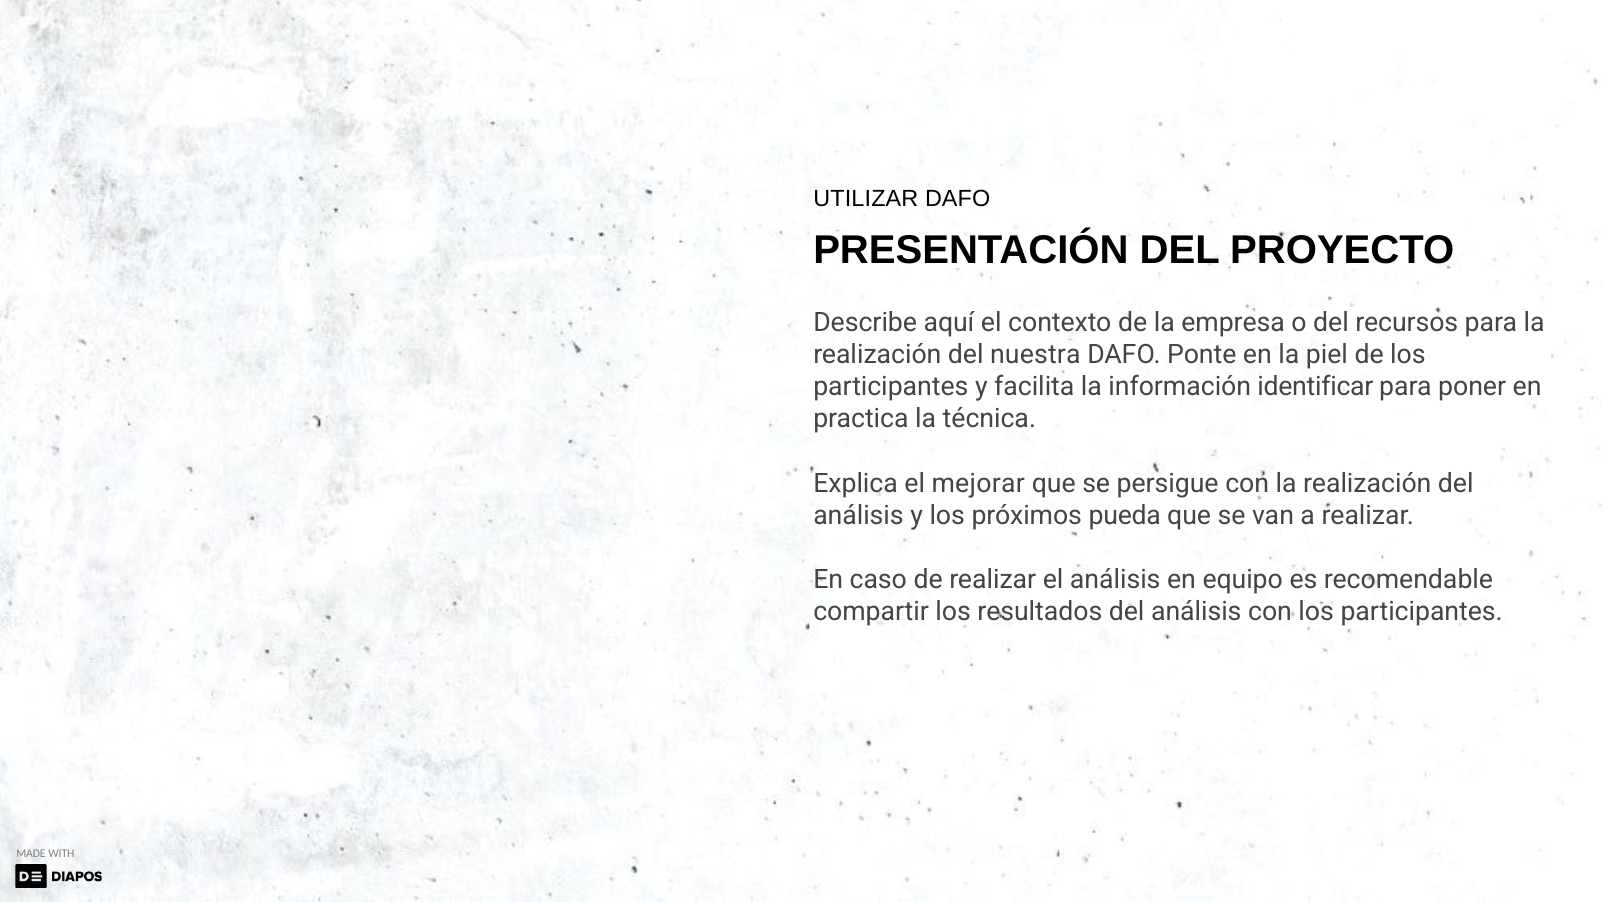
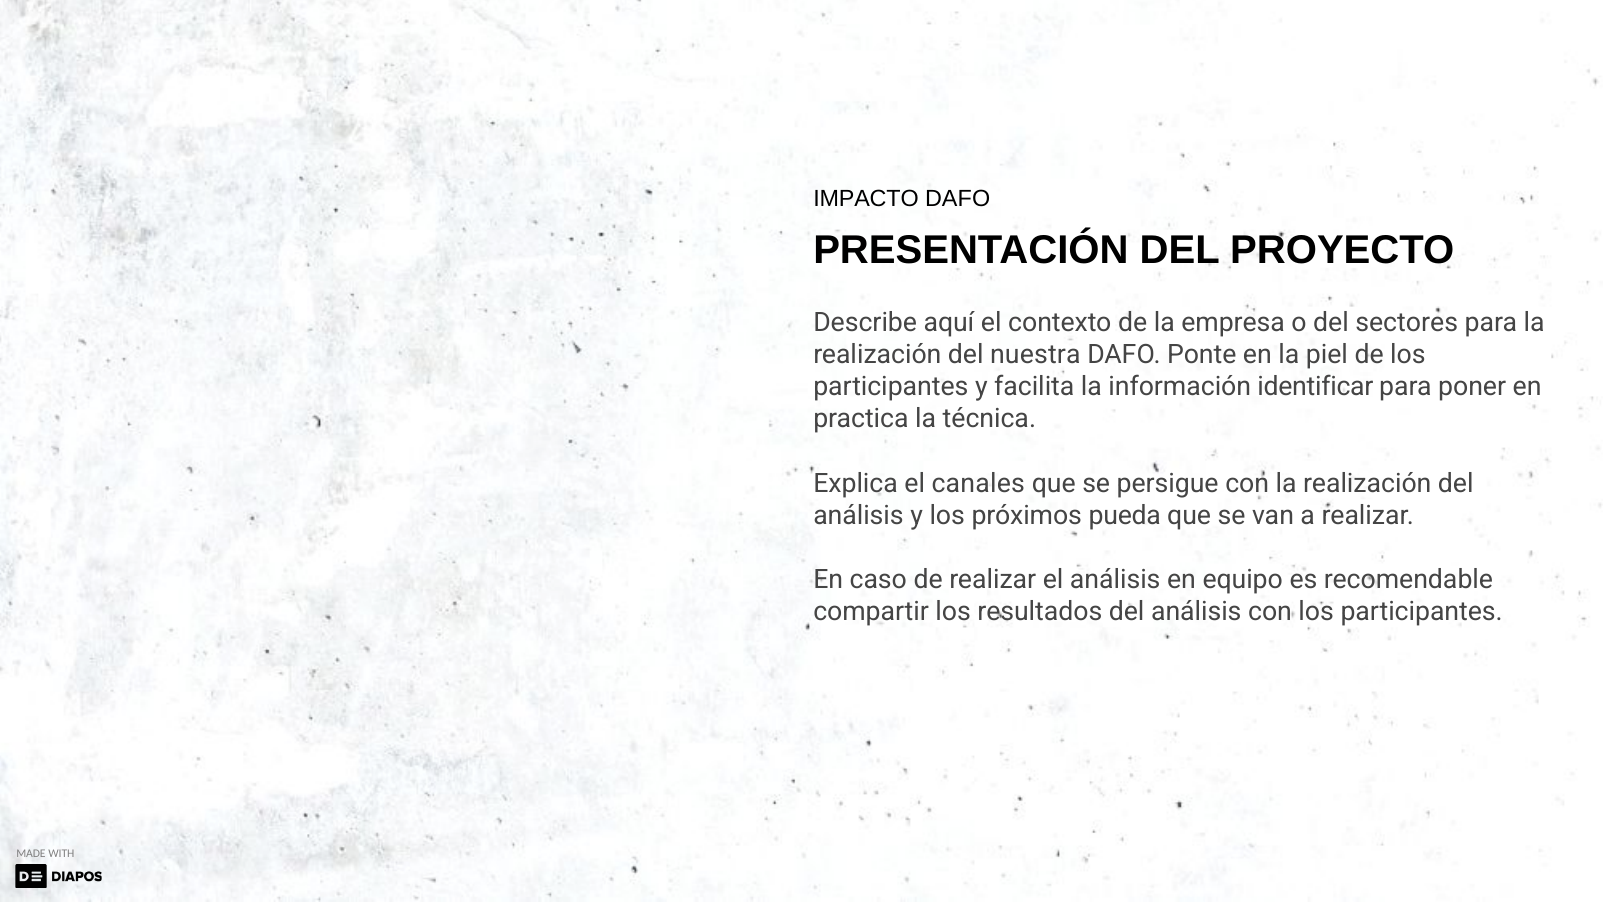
UTILIZAR: UTILIZAR -> IMPACTO (866, 199)
recursos: recursos -> sectores (1407, 323)
mejorar: mejorar -> canales (978, 483)
